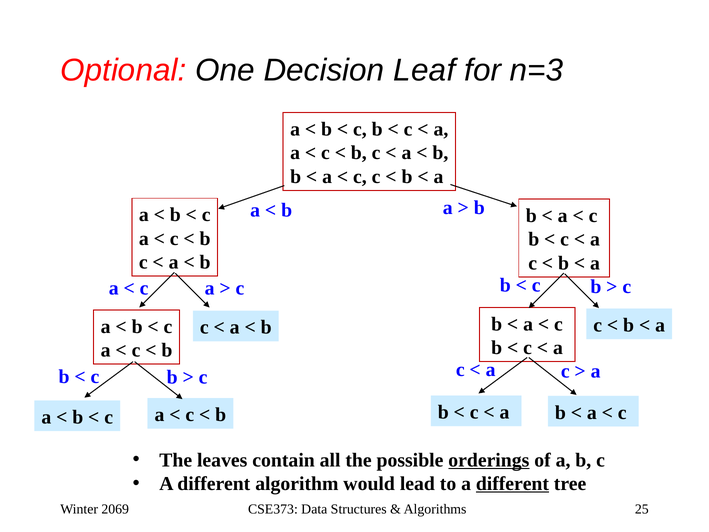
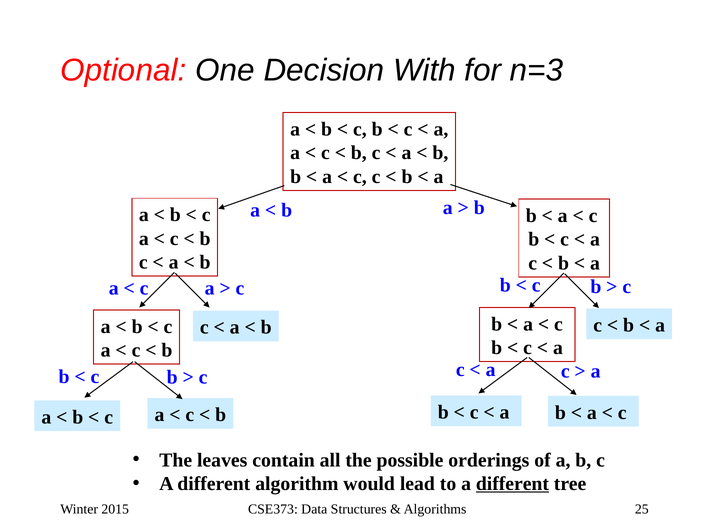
Leaf: Leaf -> With (424, 70)
orderings underline: present -> none (489, 460)
2069: 2069 -> 2015 (115, 509)
